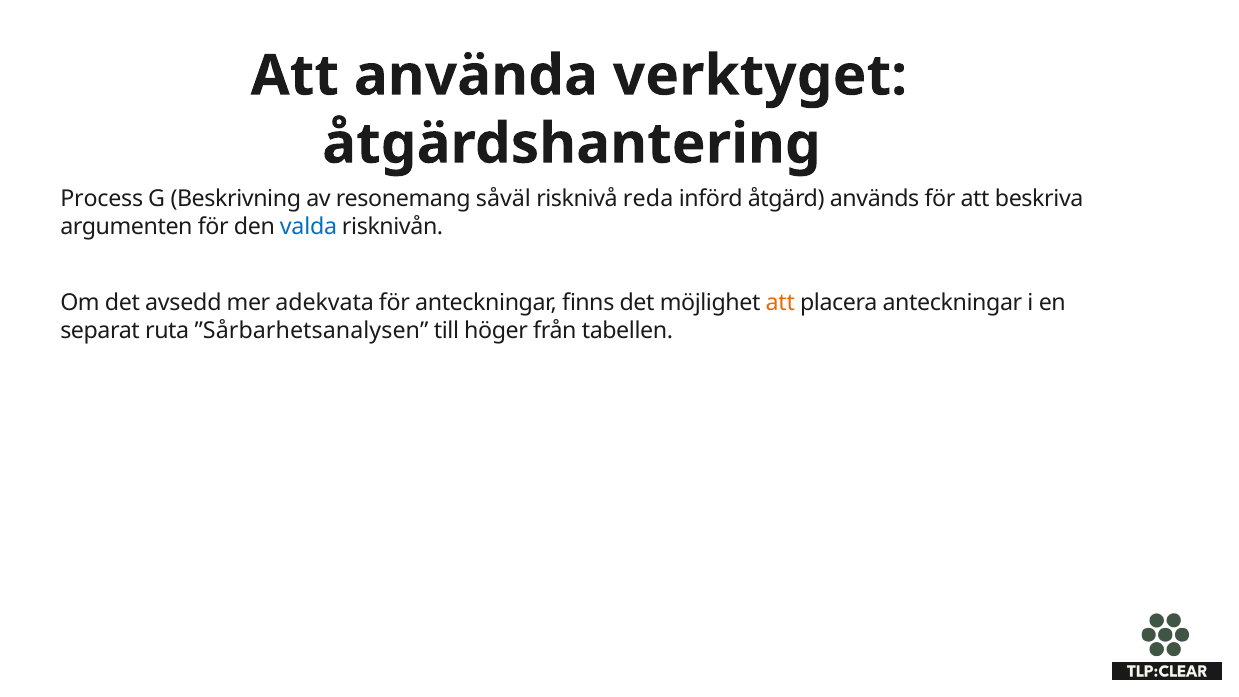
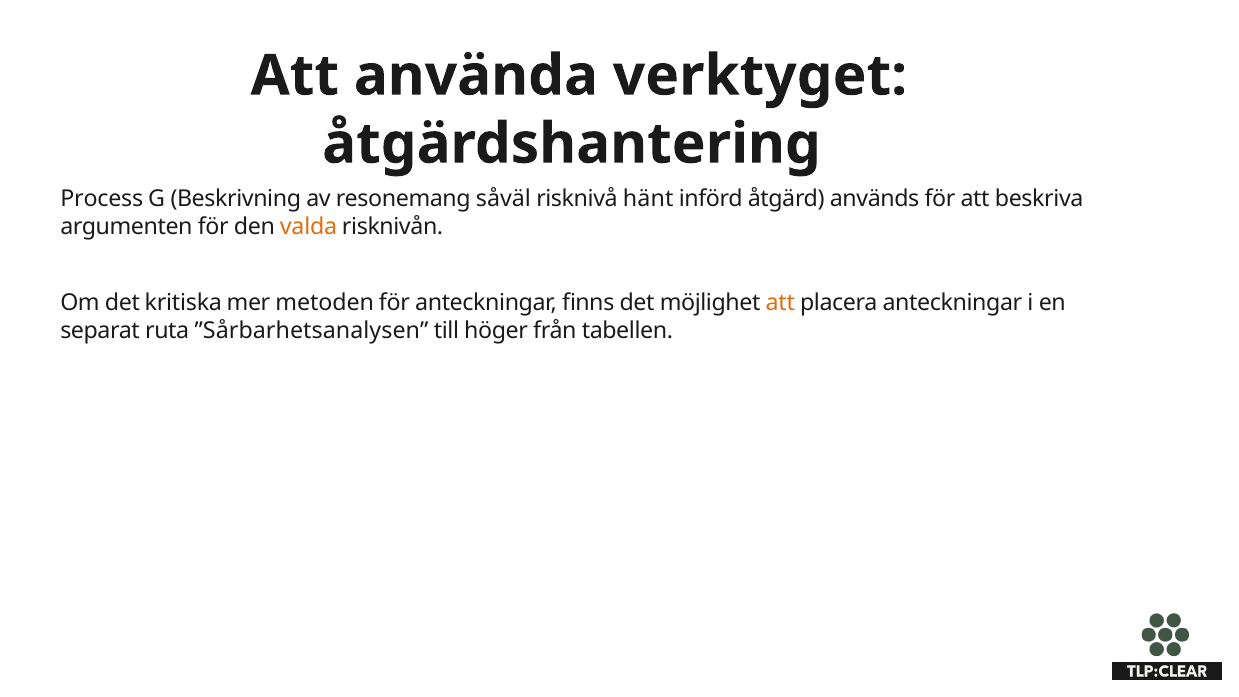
reda: reda -> hänt (648, 199)
valda colour: blue -> orange (309, 227)
avsedd: avsedd -> kritiska (183, 303)
adekvata: adekvata -> metoden (325, 303)
